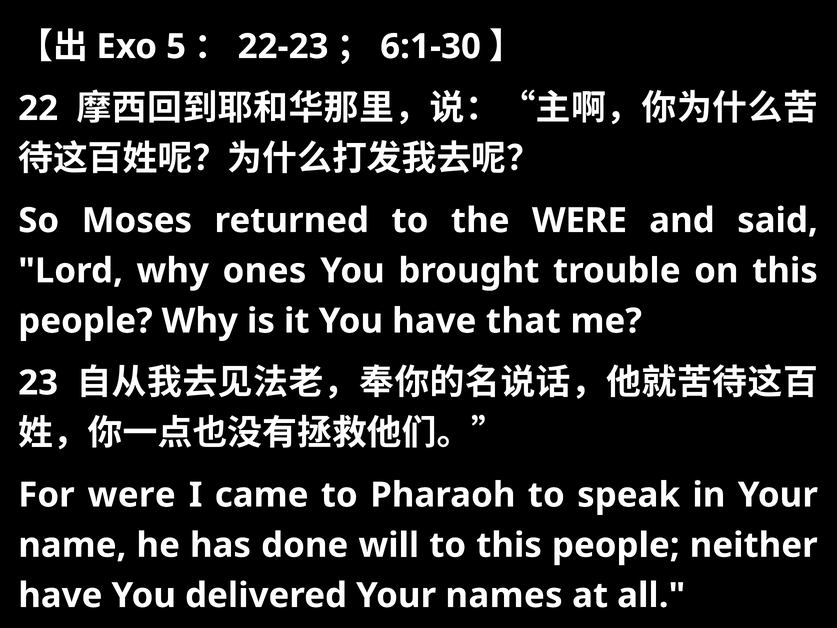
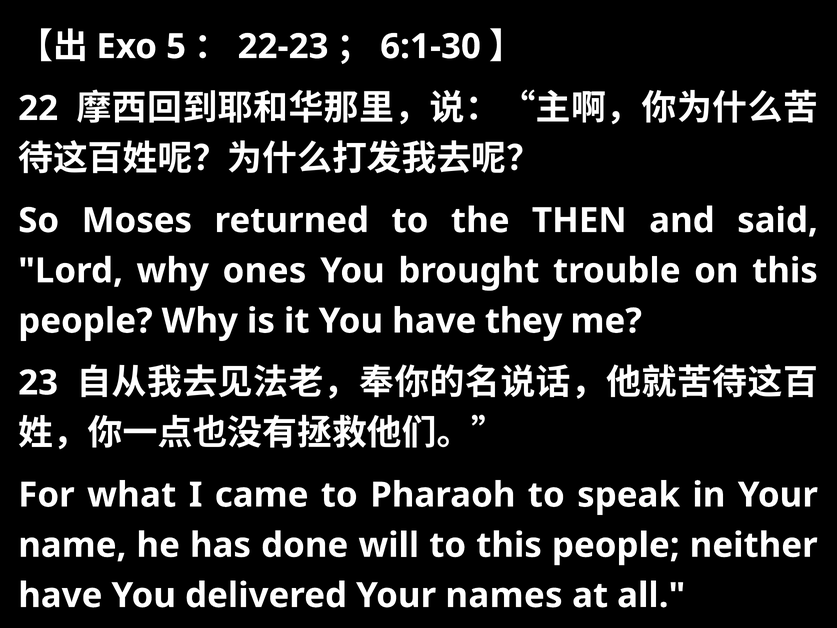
the WERE: WERE -> THEN (579, 221)
that: that -> they (524, 321)
For were: were -> what (132, 495)
